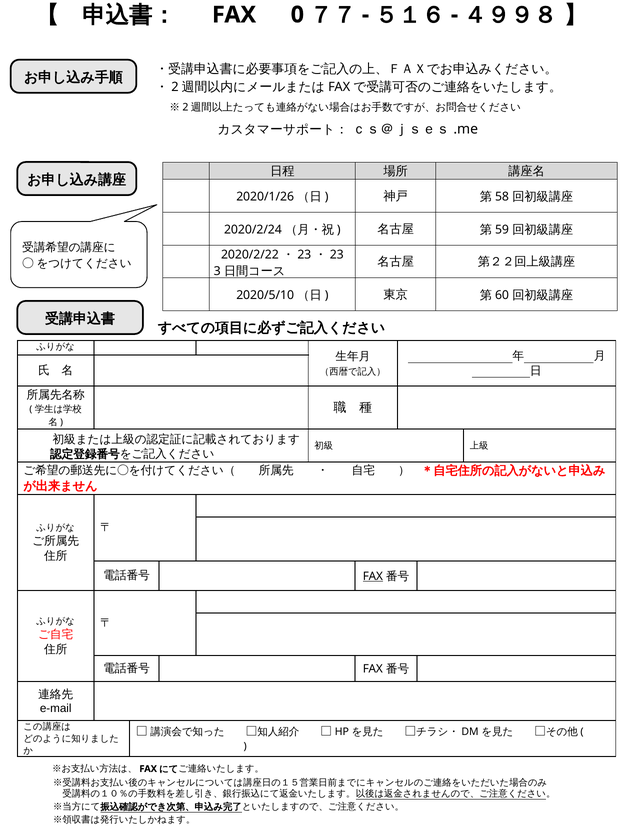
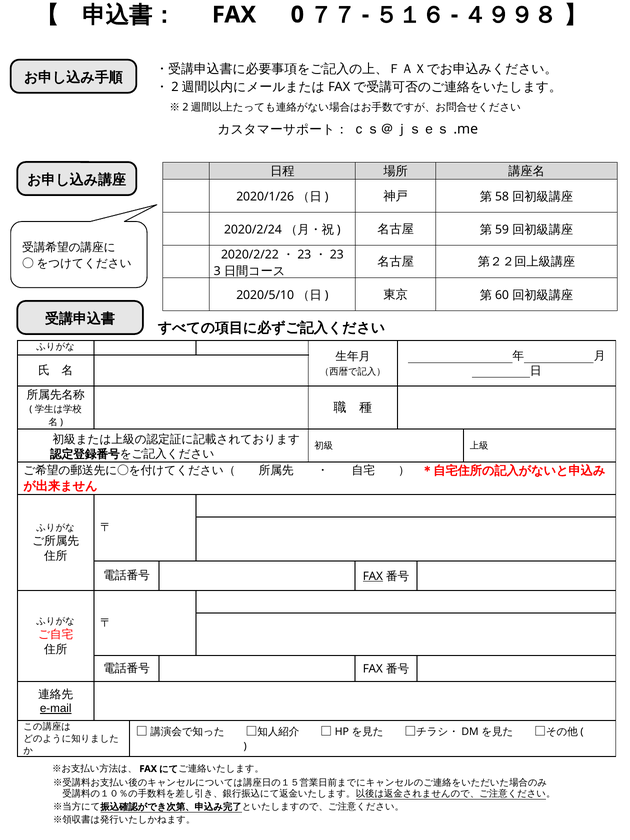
e-mail underline: none -> present (56, 708)
